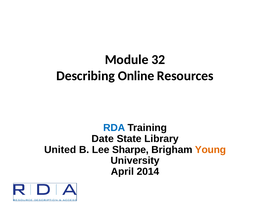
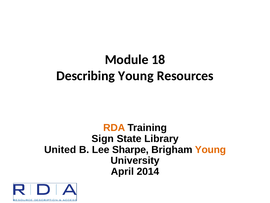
32: 32 -> 18 (158, 60)
Describing Online: Online -> Young (136, 76)
RDA colour: blue -> orange (114, 127)
Date: Date -> Sign (103, 138)
